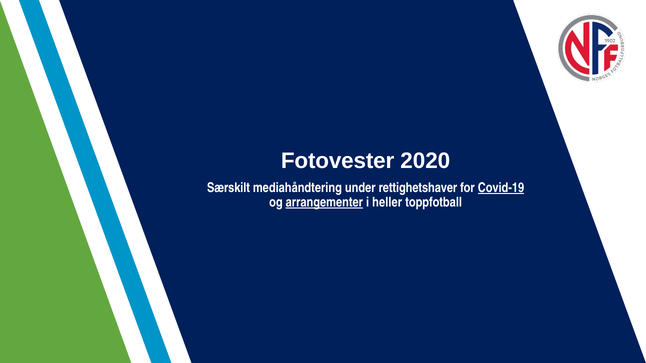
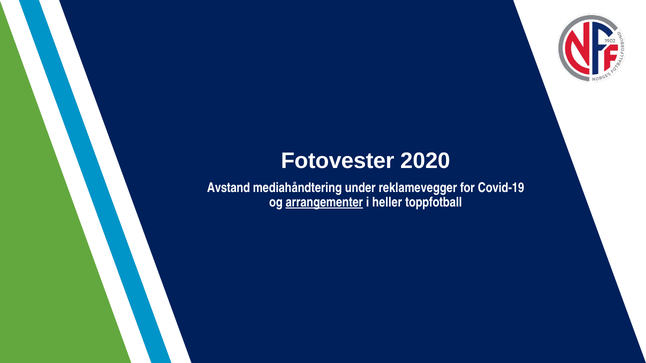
Særskilt: Særskilt -> Avstand (229, 188)
rettighetshaver: rettighetshaver -> reklamevegger (418, 188)
Covid-19 underline: present -> none (501, 188)
